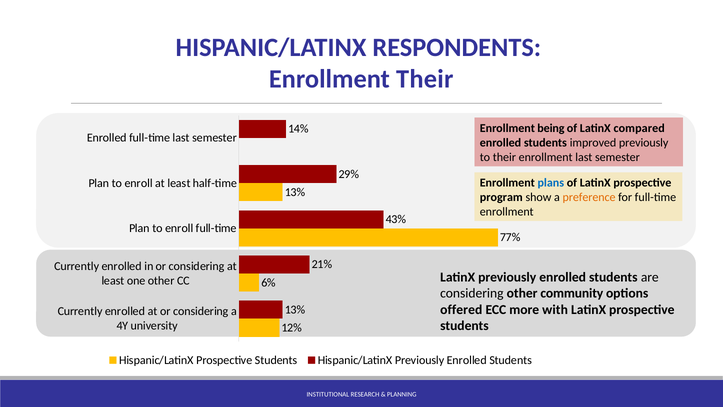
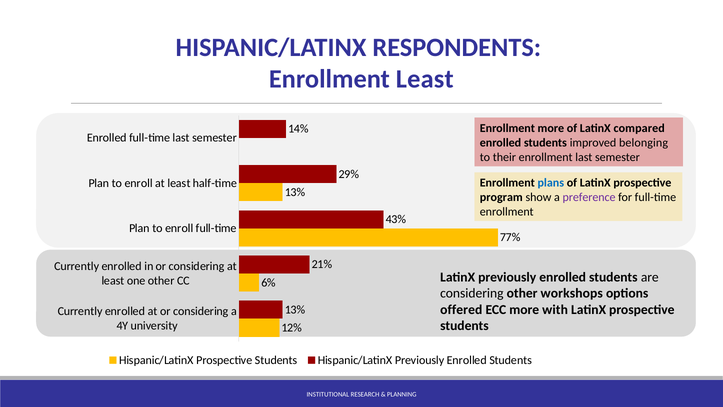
Enrollment Their: Their -> Least (425, 79)
Enrollment being: being -> more (551, 128)
improved previously: previously -> belonging (644, 143)
preference colour: orange -> purple (589, 197)
community: community -> workshops (572, 293)
